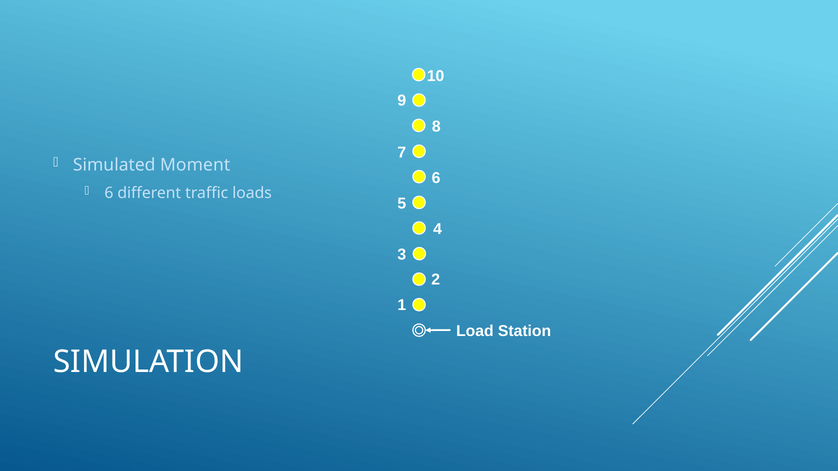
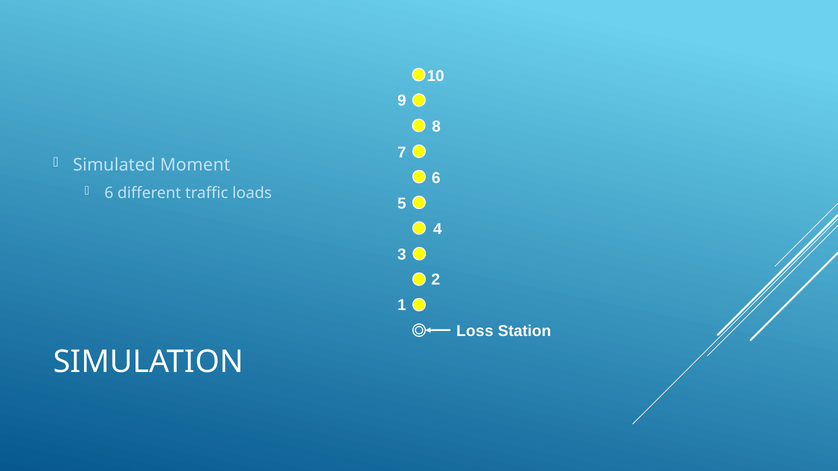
Load: Load -> Loss (475, 331)
